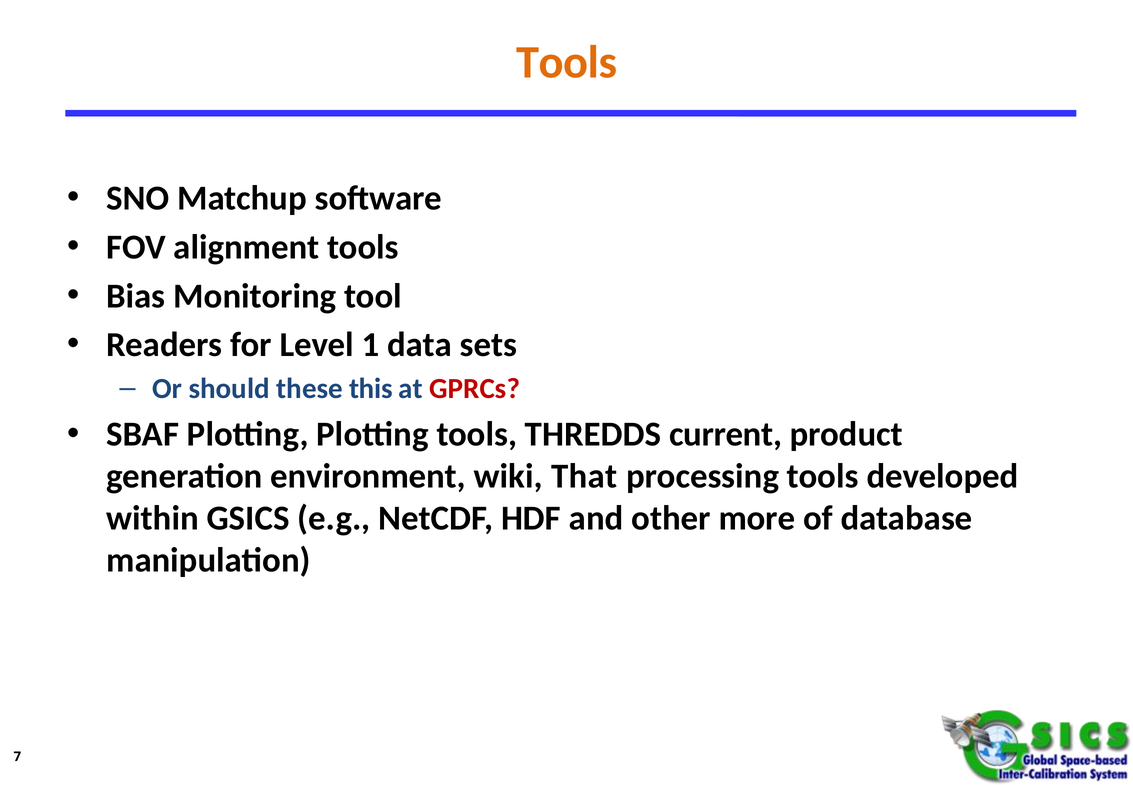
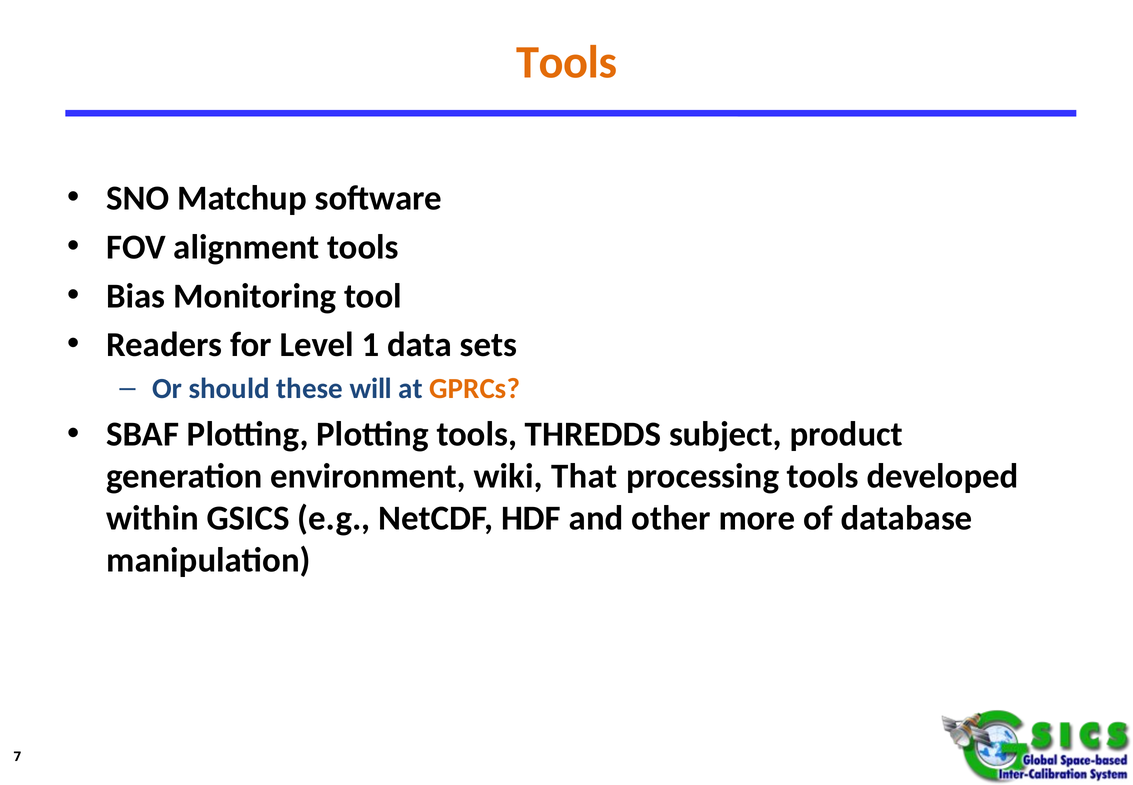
this: this -> will (371, 388)
GPRCs colour: red -> orange (475, 388)
current: current -> subject (725, 434)
